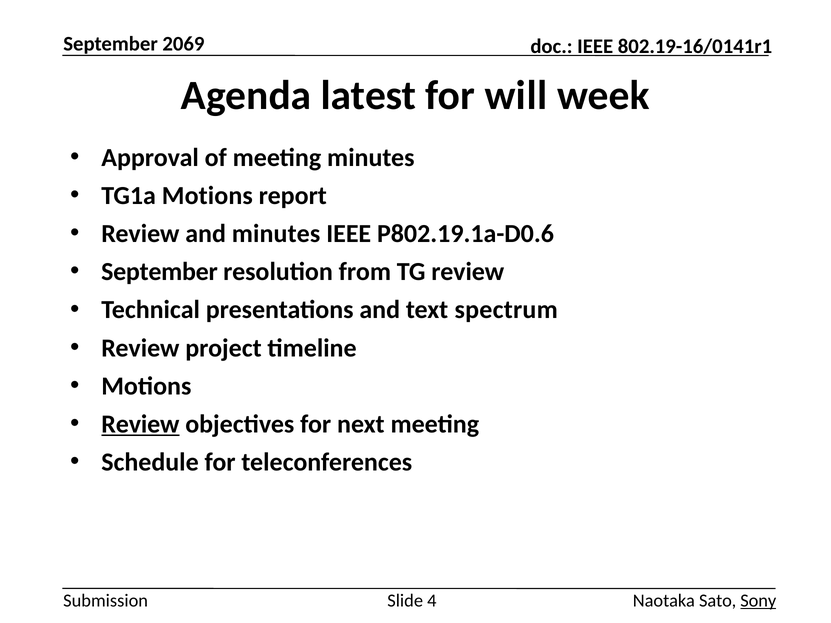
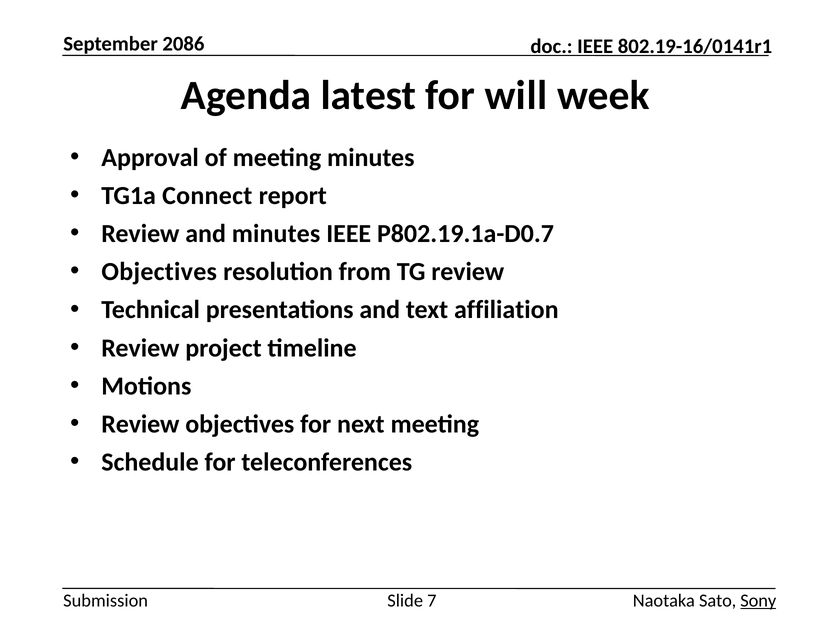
2069: 2069 -> 2086 (183, 44)
TG1a Motions: Motions -> Connect (207, 196)
P802.19.1a-D0.6: P802.19.1a-D0.6 -> P802.19.1a-D0.7 (465, 234)
September: September -> Objectives (159, 272)
spectrum: spectrum -> affiliation (506, 310)
Review underline: present -> none (140, 424)
4: 4 -> 7 (432, 601)
